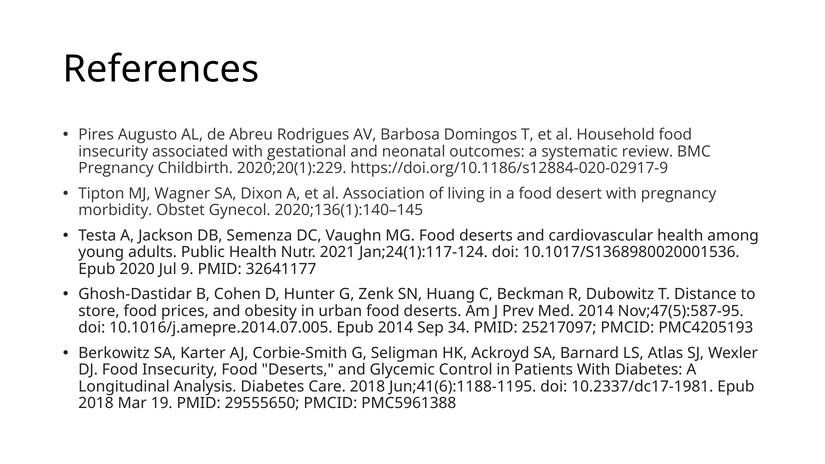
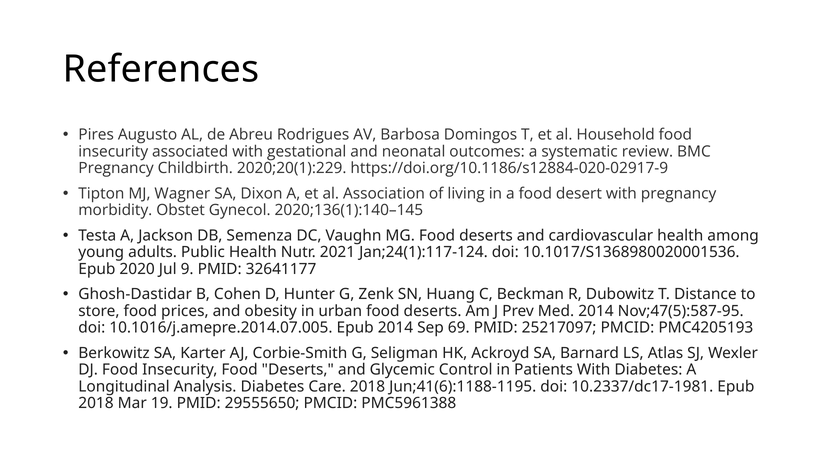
34: 34 -> 69 (459, 328)
